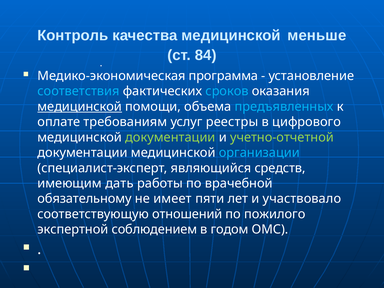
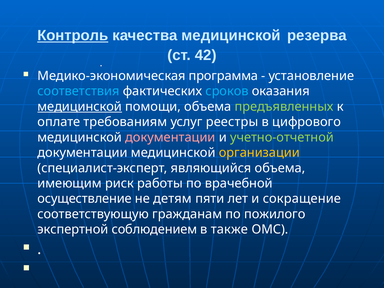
Контроль underline: none -> present (73, 36)
меньше: меньше -> резерва (317, 36)
84: 84 -> 42 (206, 55)
предъявленных colour: light blue -> light green (284, 107)
документации colour: light green -> pink (170, 137)
организации colour: light blue -> yellow (259, 153)
являющийся средств: средств -> объема (280, 168)
дать: дать -> риск (119, 183)
обязательному: обязательному -> осуществление (85, 199)
имеет: имеет -> детям (172, 199)
участвовало: участвовало -> сокращение (302, 199)
отношений: отношений -> гражданам (187, 214)
годом: годом -> также (229, 229)
